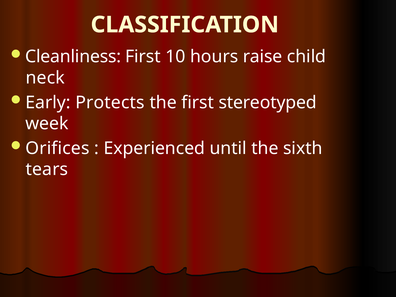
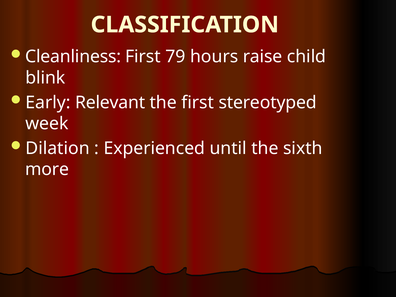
10: 10 -> 79 (175, 57)
neck: neck -> blink (45, 78)
Protects: Protects -> Relevant (110, 102)
Orifices: Orifices -> Dilation (58, 148)
tears: tears -> more (47, 169)
